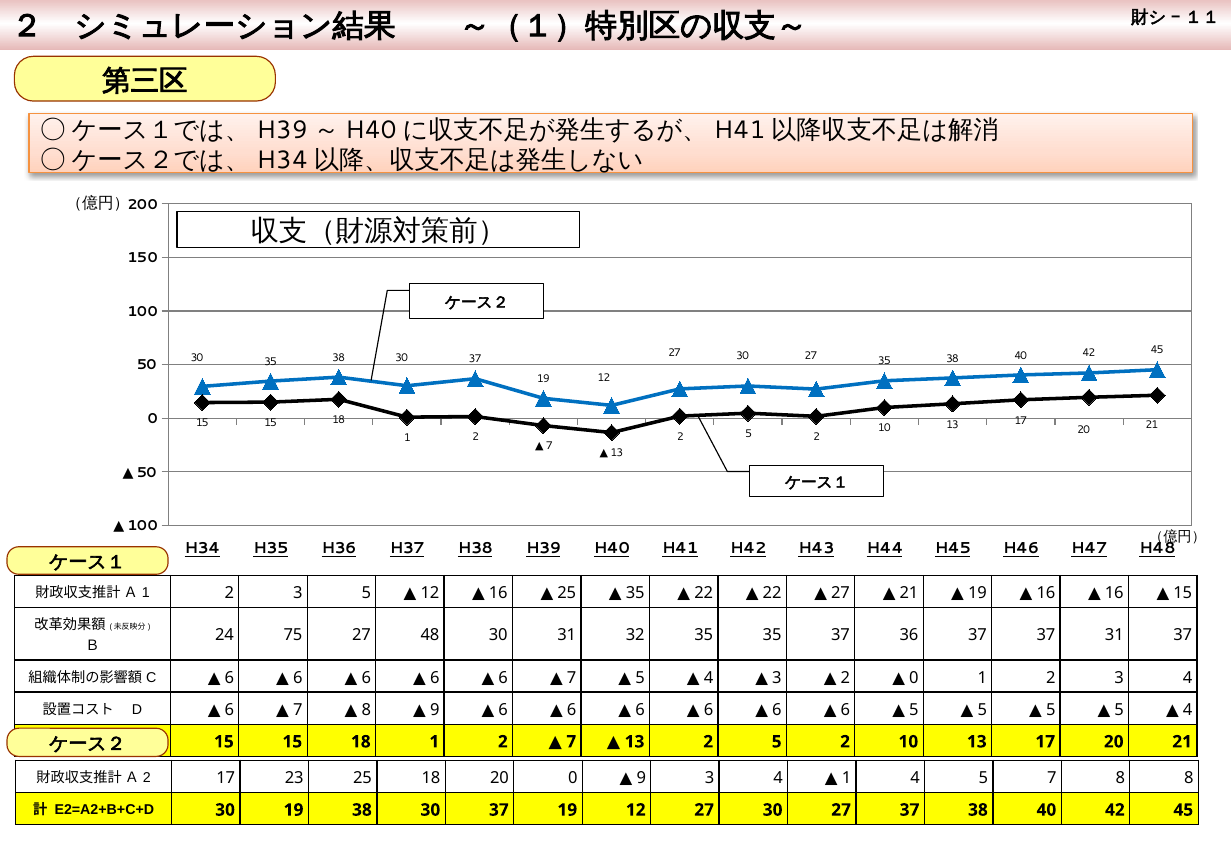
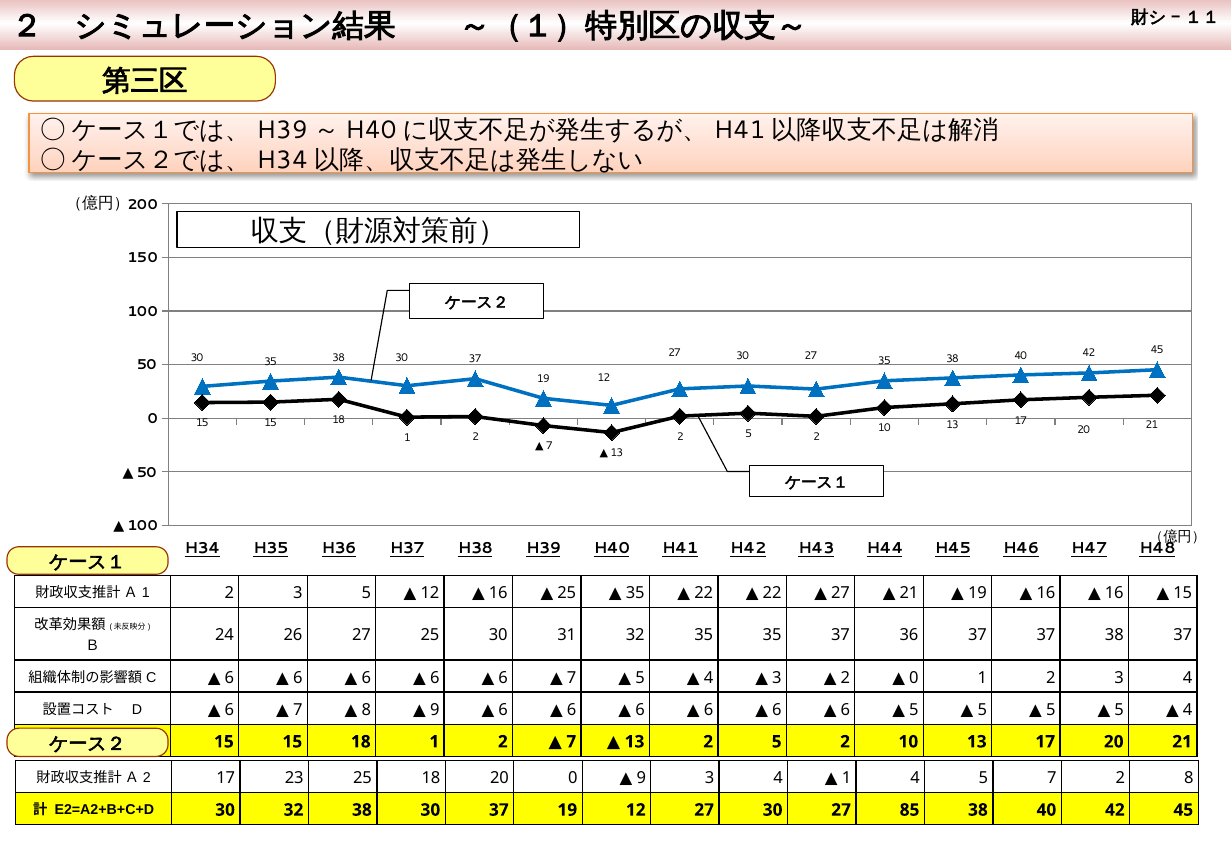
75: 75 -> 26 (293, 636)
27 48: 48 -> 25 (430, 636)
37 31: 31 -> 38 (1114, 636)
7 8: 8 -> 2 (1120, 778)
30 19: 19 -> 32 (294, 810)
27 37: 37 -> 85 (910, 810)
